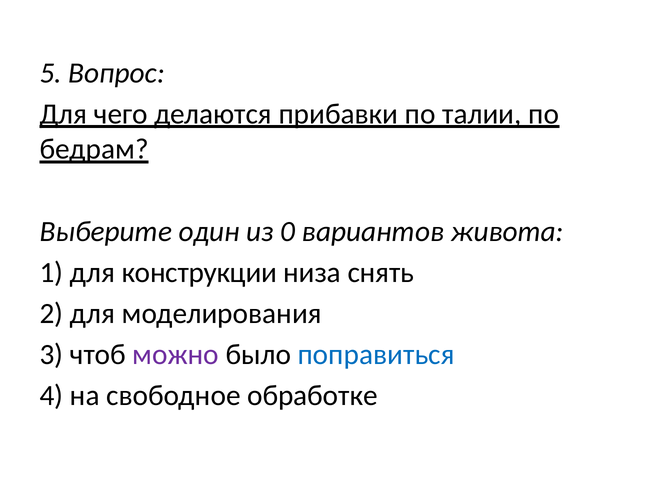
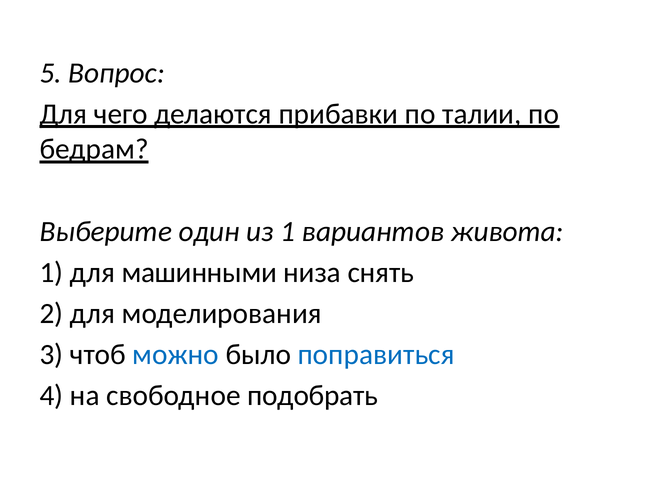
из 0: 0 -> 1 (288, 231)
конструкции: конструкции -> машинными (199, 272)
можно colour: purple -> blue (176, 355)
обработке: обработке -> подобрать (313, 396)
